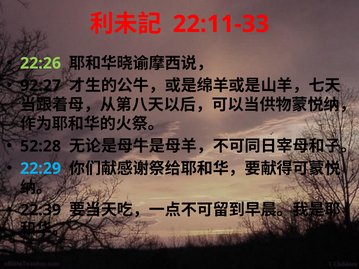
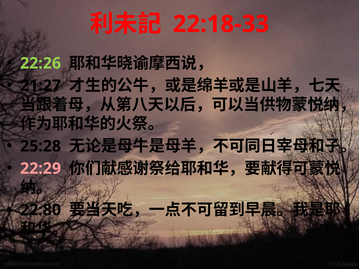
22:11-33: 22:11-33 -> 22:18-33 (221, 24)
92:27: 92:27 -> 21:27 (41, 86)
52:28: 52:28 -> 25:28 (41, 146)
22:29 colour: light blue -> pink (41, 169)
22:39: 22:39 -> 22:80 (41, 210)
